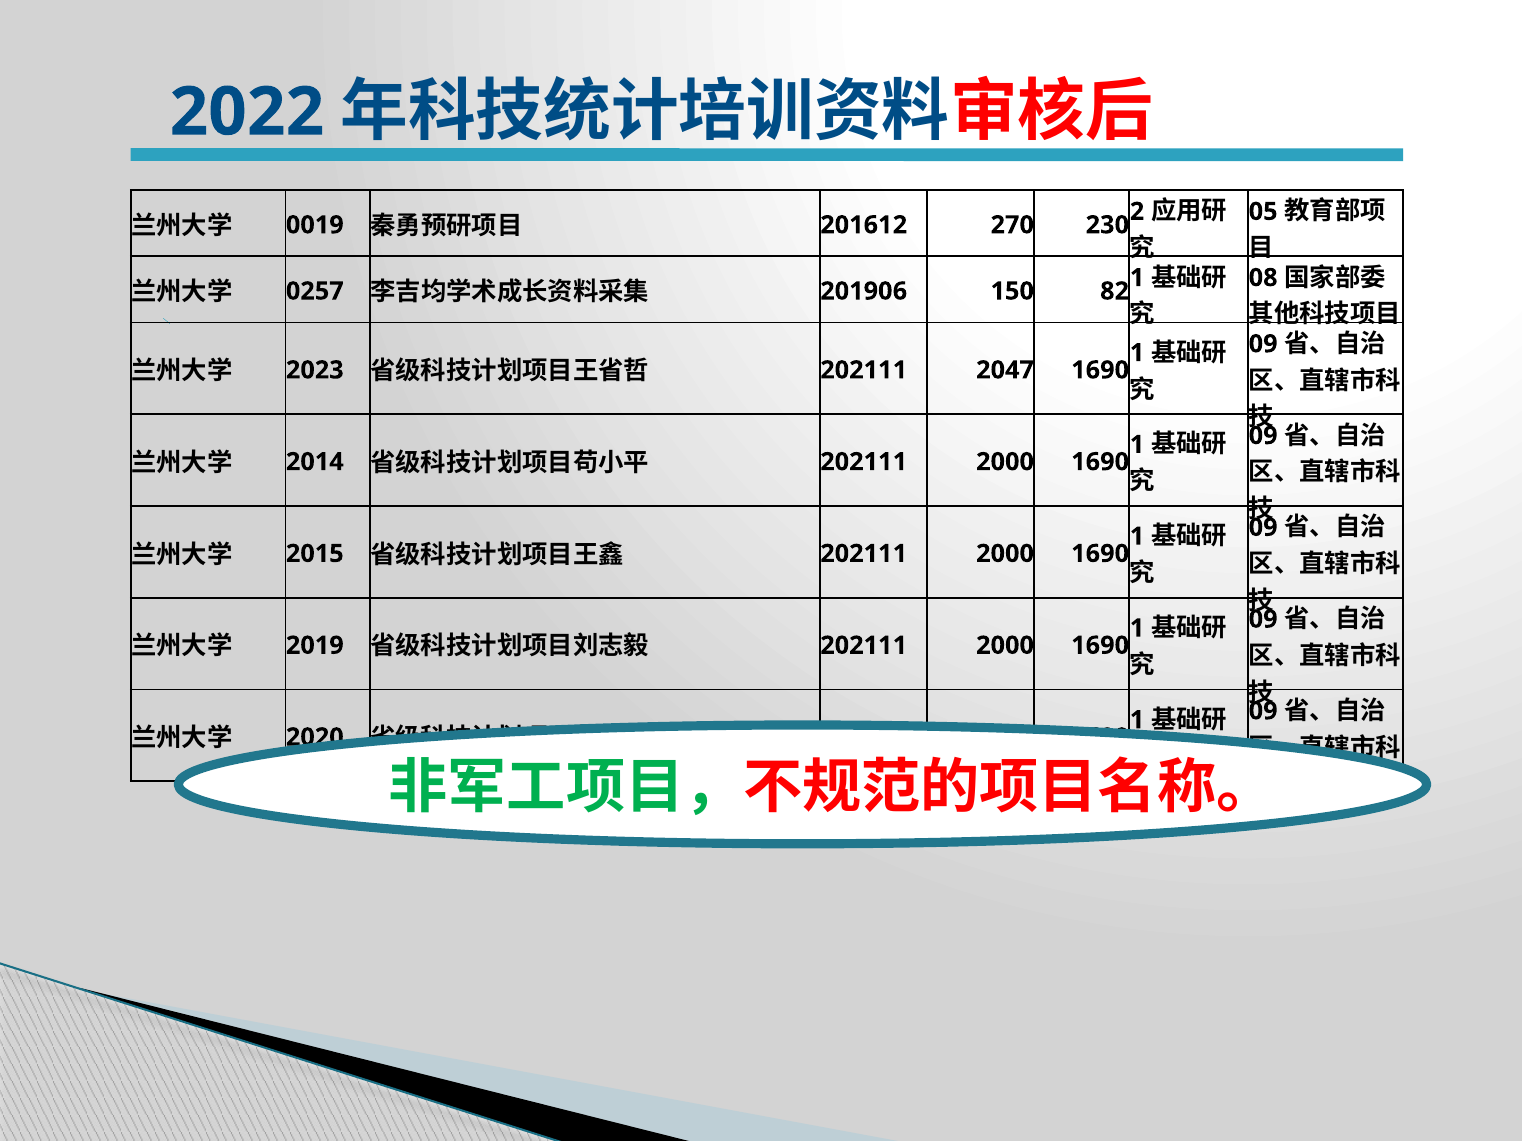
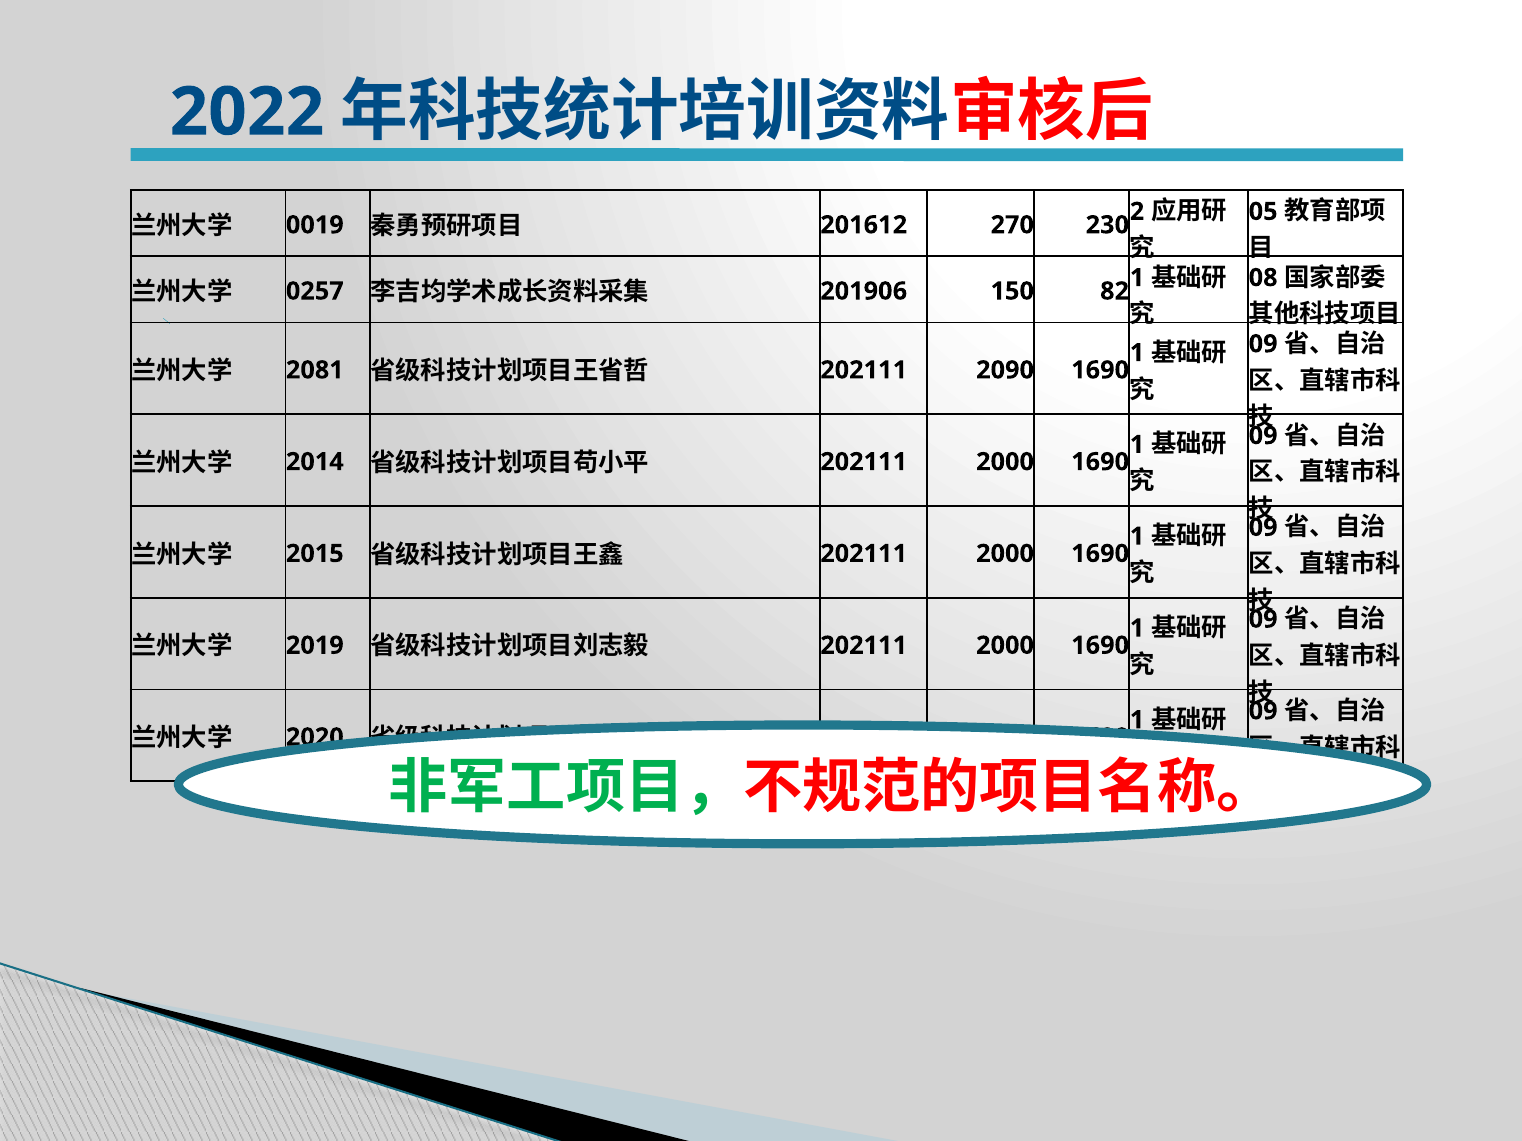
2023: 2023 -> 2081 (315, 370)
2047: 2047 -> 2090 (1005, 370)
